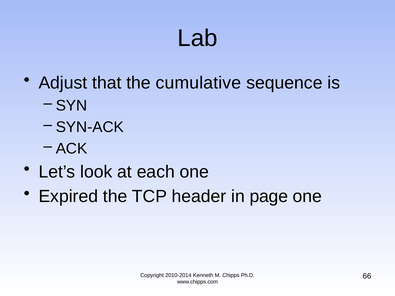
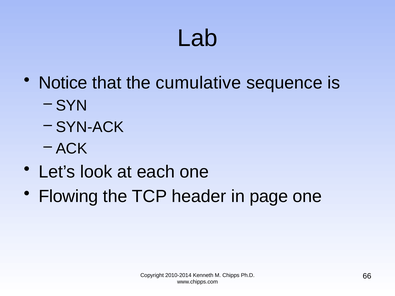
Adjust: Adjust -> Notice (63, 83)
Expired: Expired -> Flowing (68, 197)
